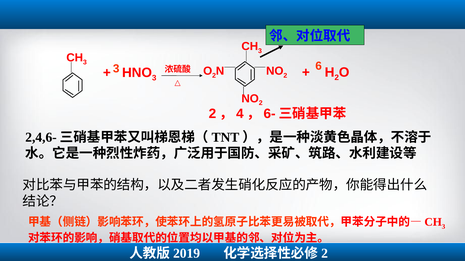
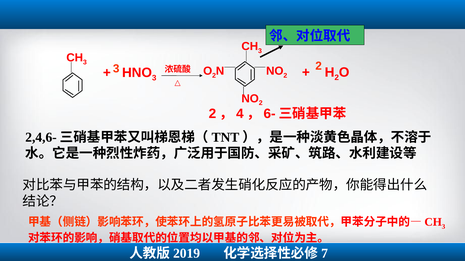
3 6: 6 -> 2 (319, 66)
2: 2 -> 7 (325, 253)
